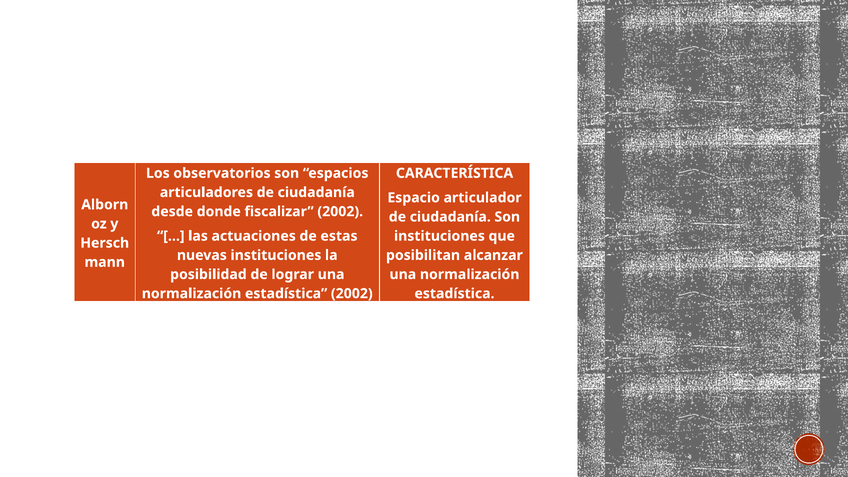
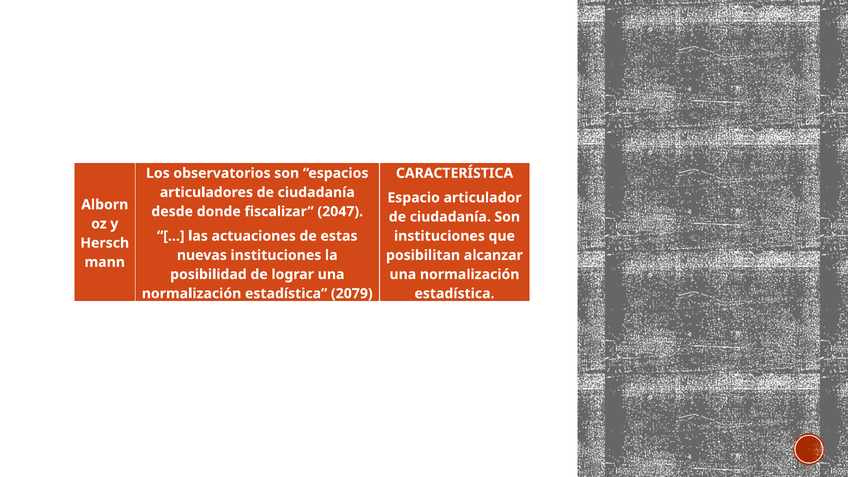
fiscalizar 2002: 2002 -> 2047 (340, 212)
estadística 2002: 2002 -> 2079 (352, 294)
